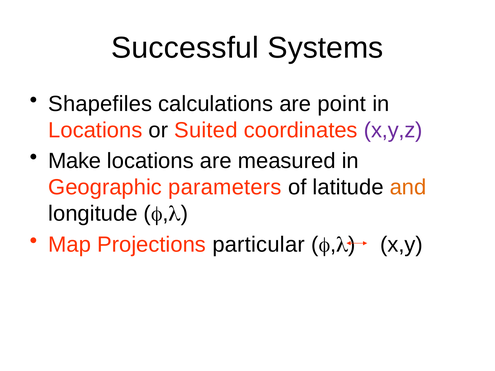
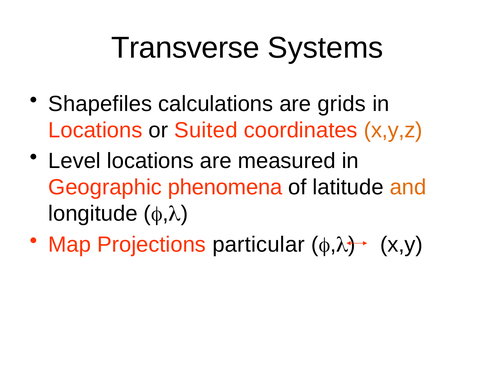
Successful: Successful -> Transverse (185, 48)
point: point -> grids (342, 104)
x,y,z colour: purple -> orange (393, 130)
Make: Make -> Level (75, 161)
parameters: parameters -> phenomena (225, 187)
